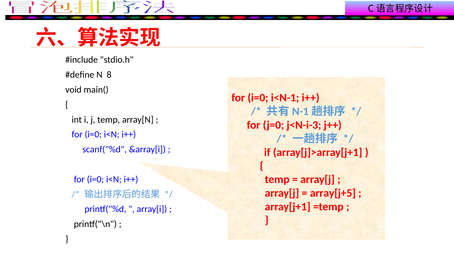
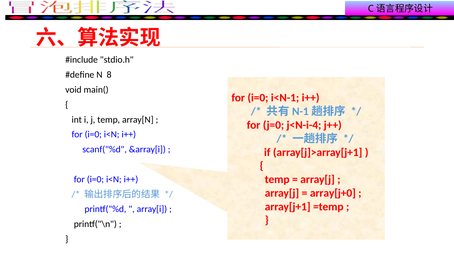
j<N-i-3: j<N-i-3 -> j<N-i-4 (304, 125)
array[j+5: array[j+5 -> array[j+0 (333, 193)
